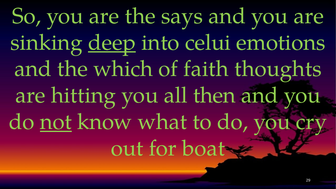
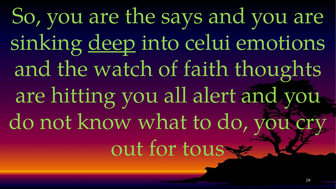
which: which -> watch (123, 69)
then: then -> alert (214, 95)
not underline: present -> none (56, 122)
boat: boat -> tous (203, 148)
